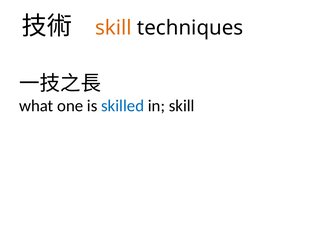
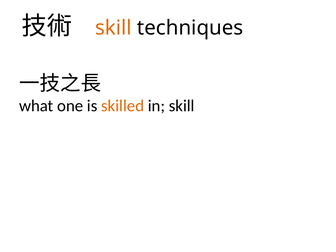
skilled colour: blue -> orange (123, 106)
